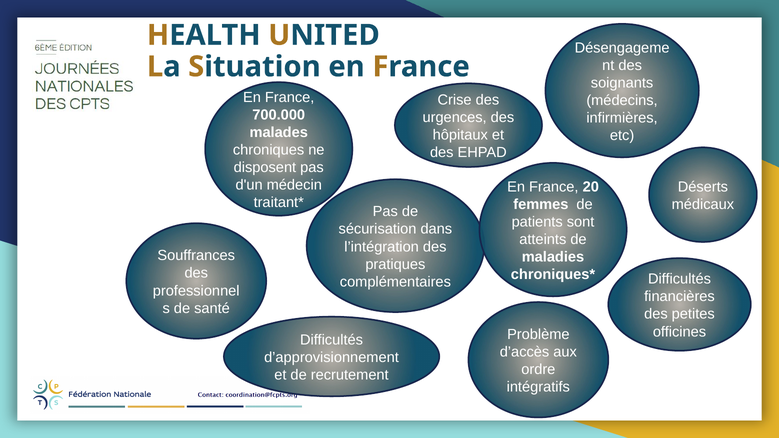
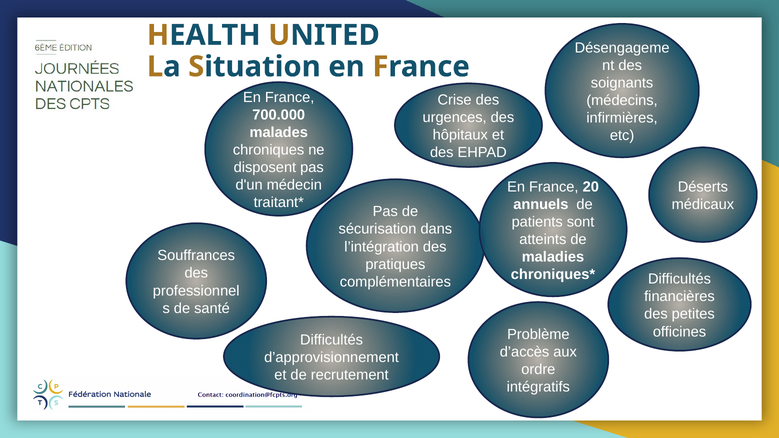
femmes: femmes -> annuels (541, 204)
